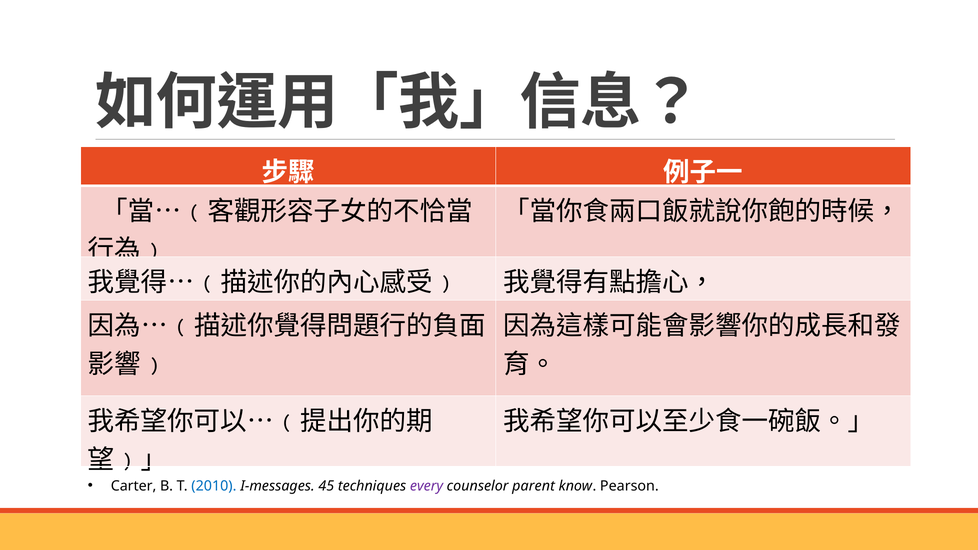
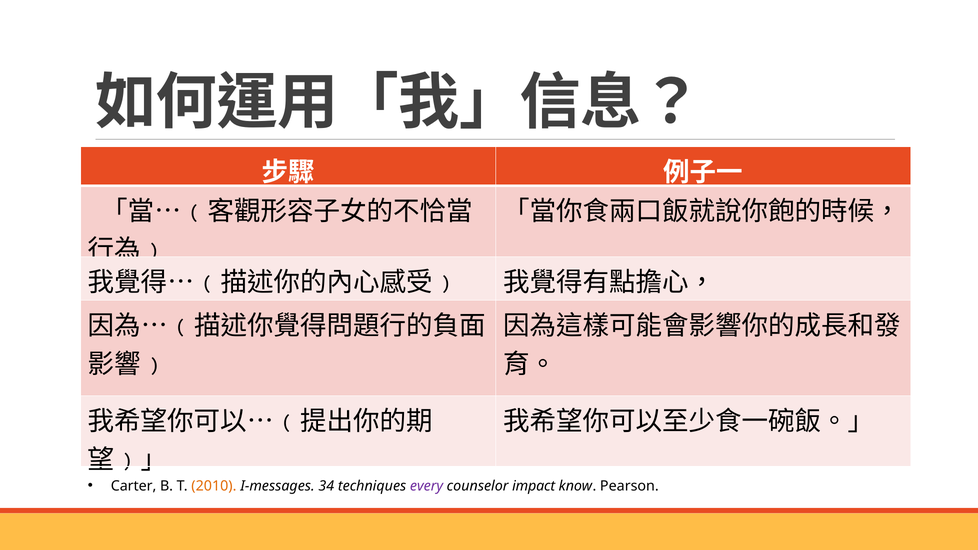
2010 colour: blue -> orange (214, 486)
45: 45 -> 34 (326, 486)
parent: parent -> impact (534, 486)
